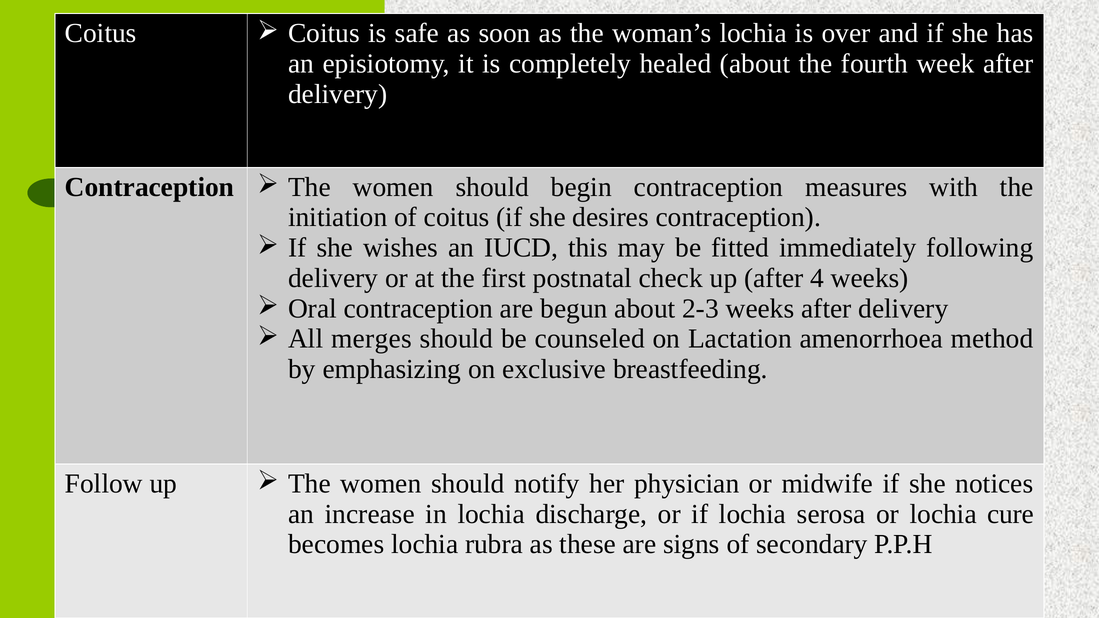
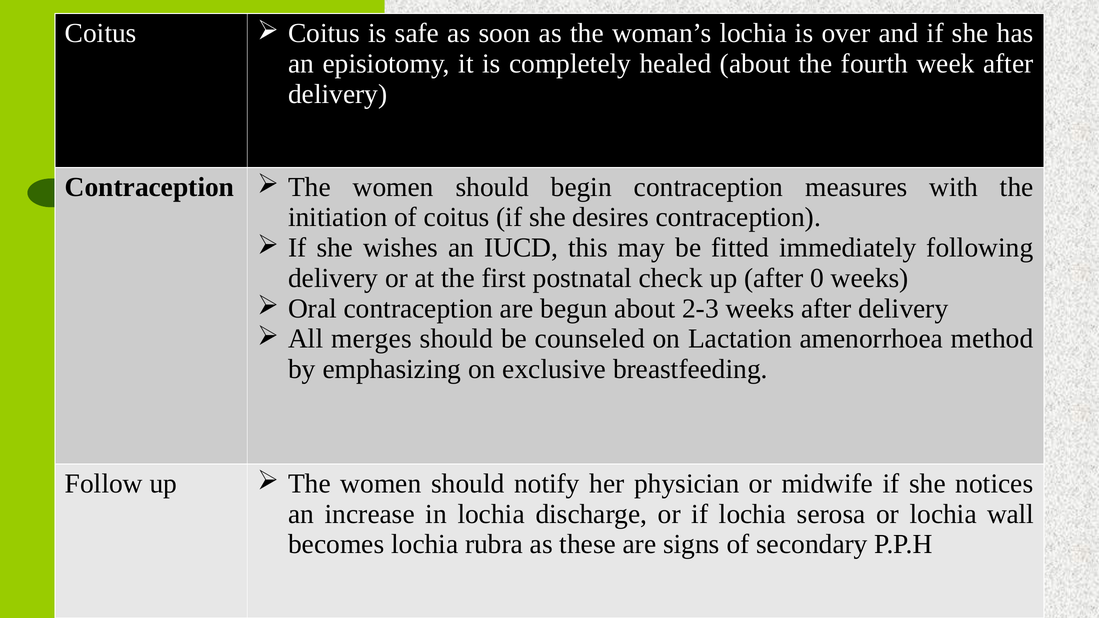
4: 4 -> 0 (817, 278)
cure: cure -> wall (1010, 514)
